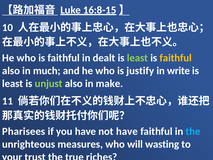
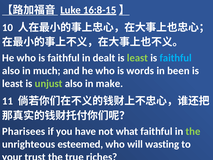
faithful colour: yellow -> light blue (176, 58)
justify: justify -> words (140, 71)
write: write -> been (178, 71)
not have: have -> what (127, 131)
the colour: light blue -> light green (193, 131)
measures: measures -> esteemed (80, 144)
